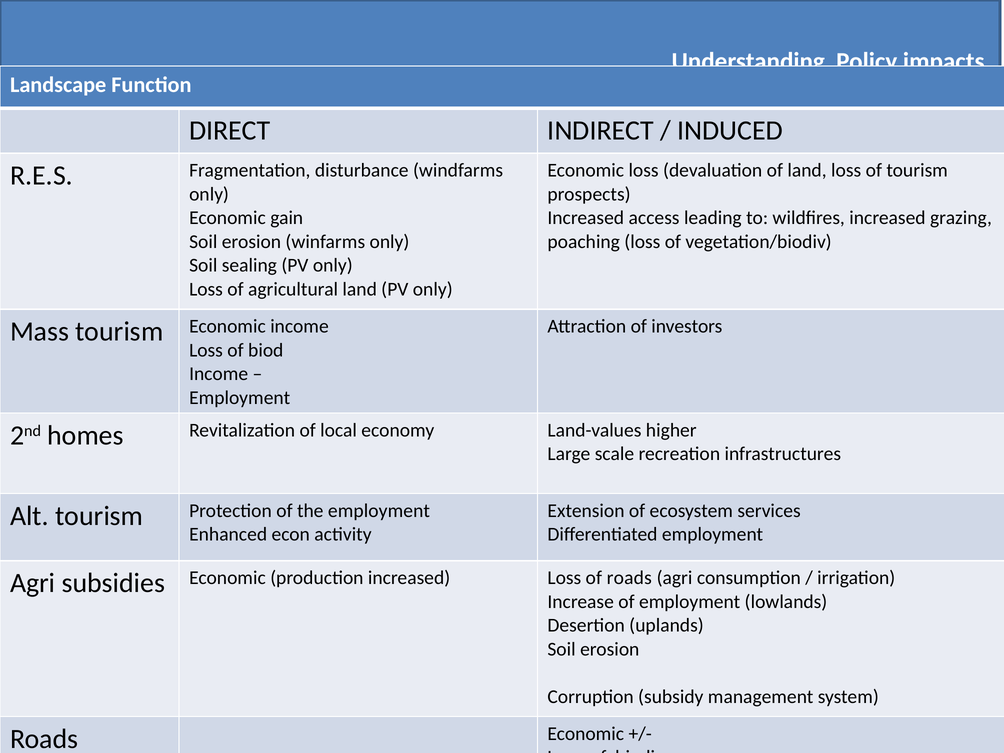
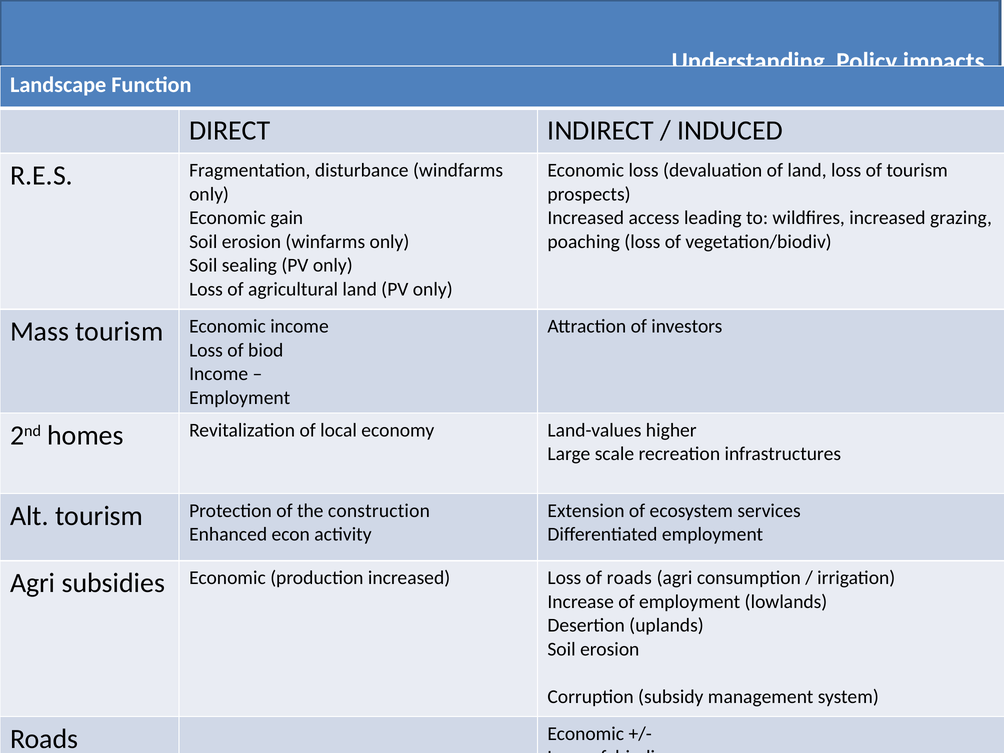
the employment: employment -> construction (379, 511)
